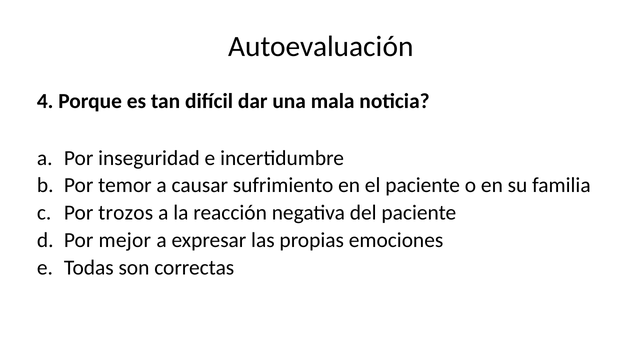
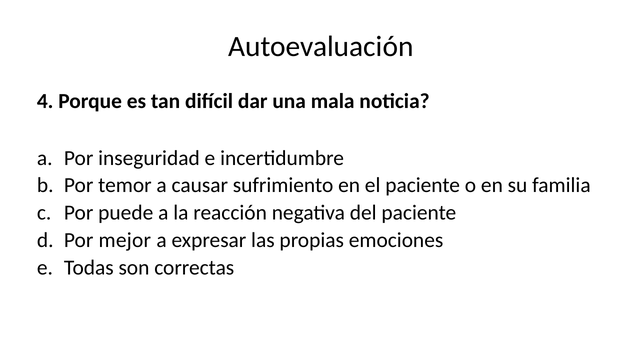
trozos: trozos -> puede (126, 213)
